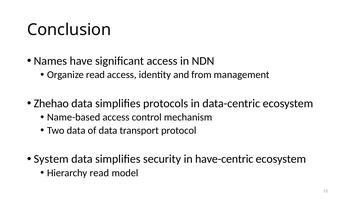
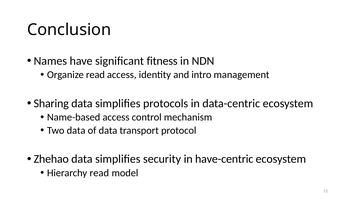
significant access: access -> fitness (162, 61)
from: from -> intro (201, 75)
Zhehao: Zhehao -> Sharing (51, 103)
System: System -> Zhehao (51, 159)
